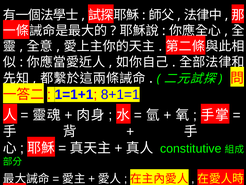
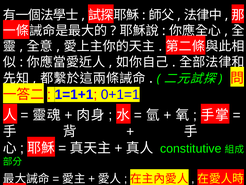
8+1=1: 8+1=1 -> 0+1=1 (120, 94)
